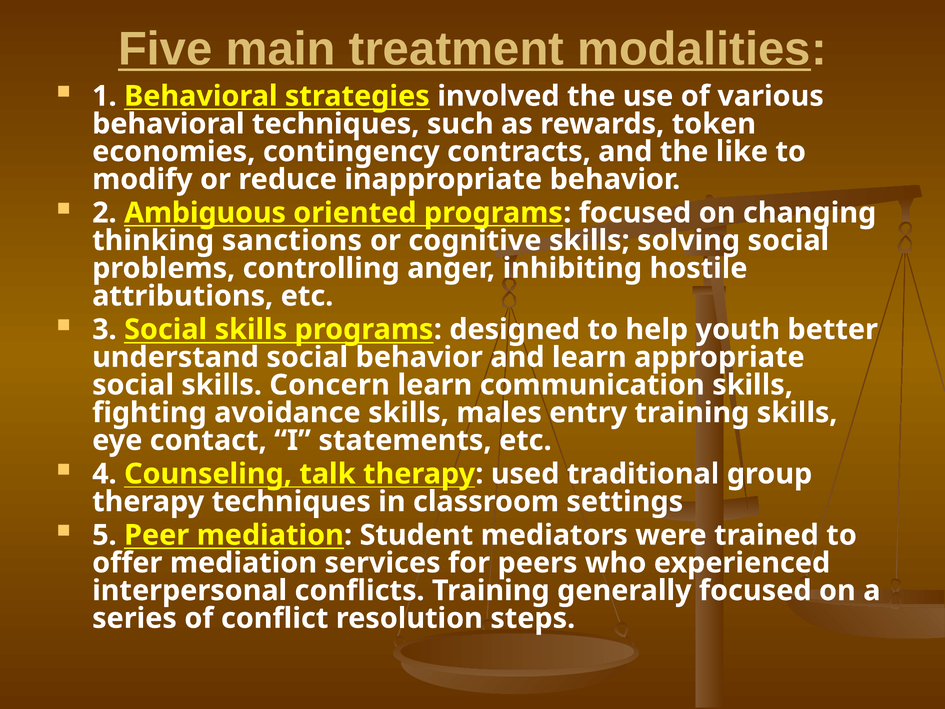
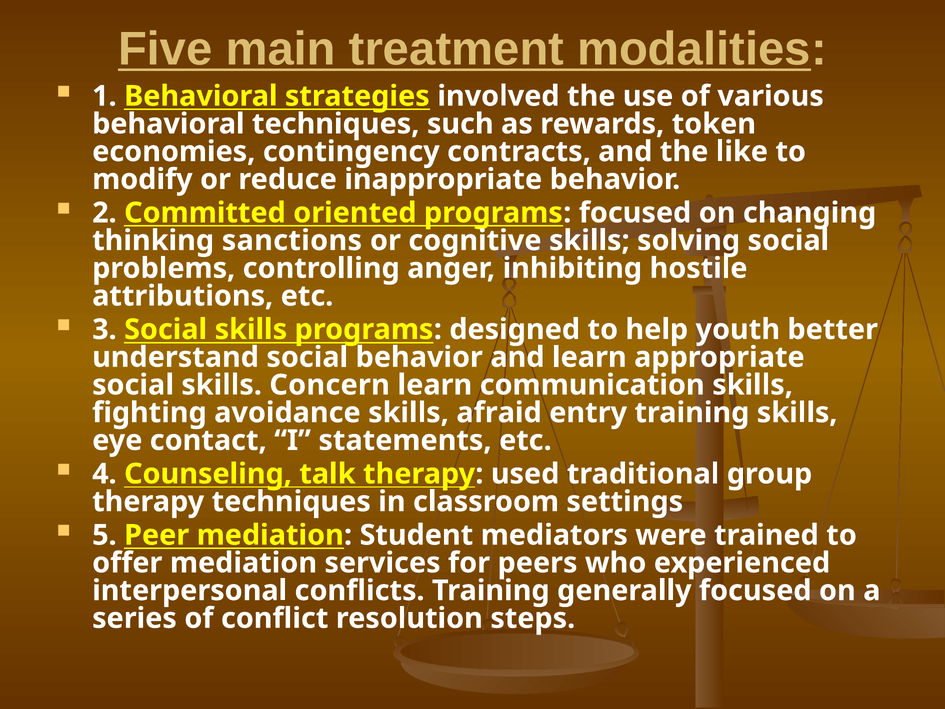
Ambiguous: Ambiguous -> Committed (205, 213)
males: males -> afraid (499, 413)
